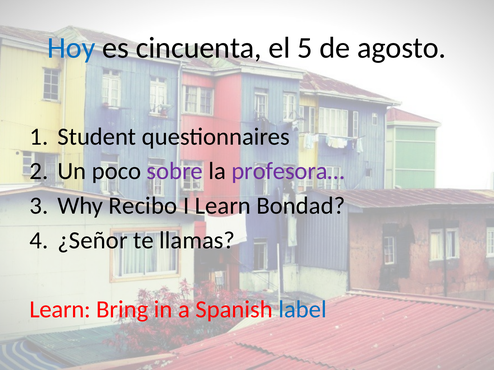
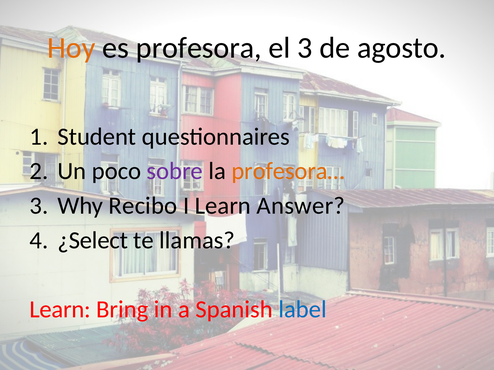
Hoy colour: blue -> orange (71, 48)
cincuenta: cincuenta -> profesora (199, 48)
el 5: 5 -> 3 (305, 48)
profesora… colour: purple -> orange (288, 171)
Bondad: Bondad -> Answer (301, 206)
¿Señor: ¿Señor -> ¿Select (93, 241)
